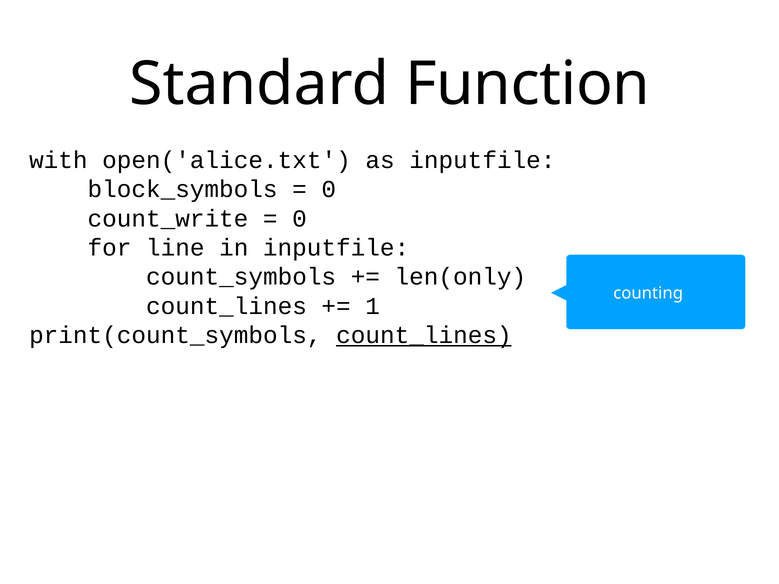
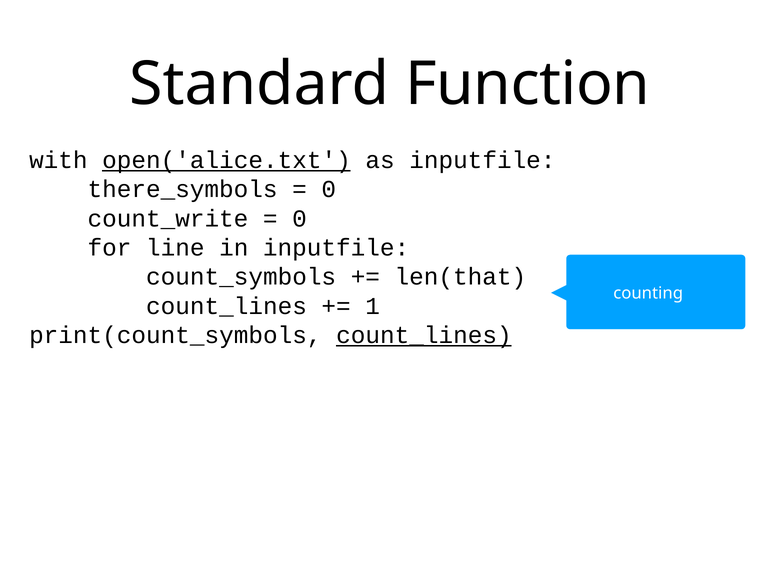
open('alice.txt underline: none -> present (226, 160)
block_symbols: block_symbols -> there_symbols (183, 189)
len(only: len(only -> len(that (460, 277)
